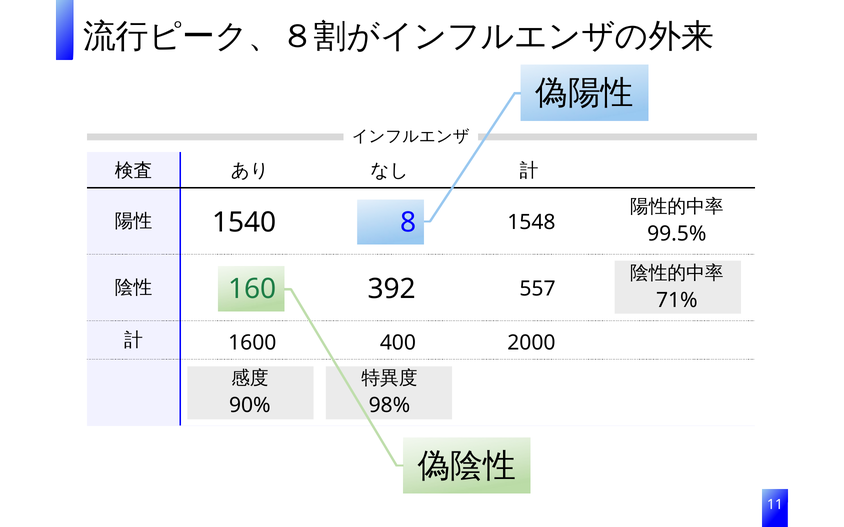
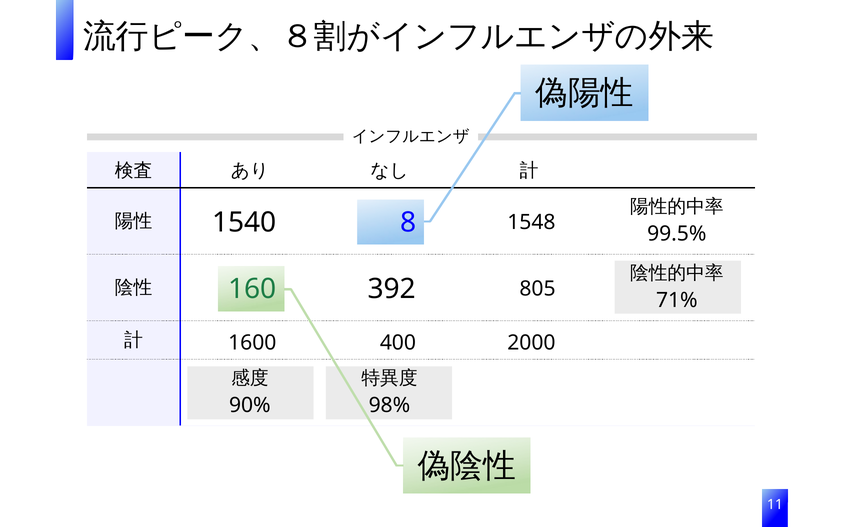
557: 557 -> 805 (538, 289)
